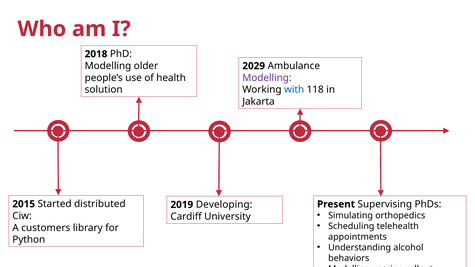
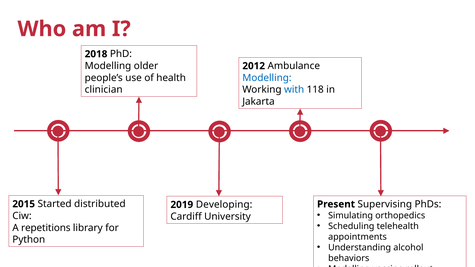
2029: 2029 -> 2012 (254, 66)
Modelling colour: purple -> blue (267, 78)
solution: solution -> clinician (104, 90)
customers: customers -> repetitions (46, 228)
